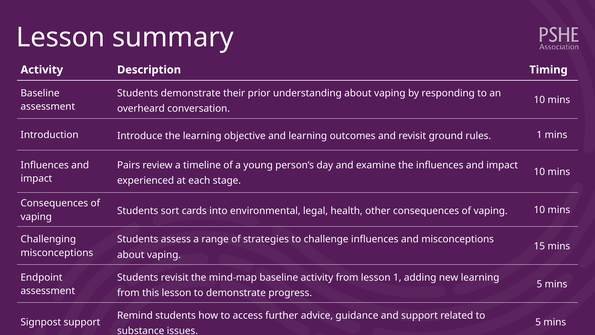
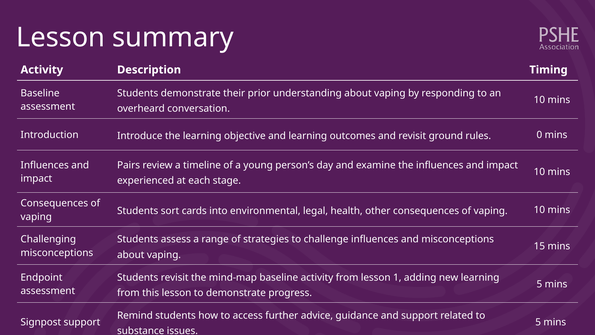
rules 1: 1 -> 0 (539, 135)
